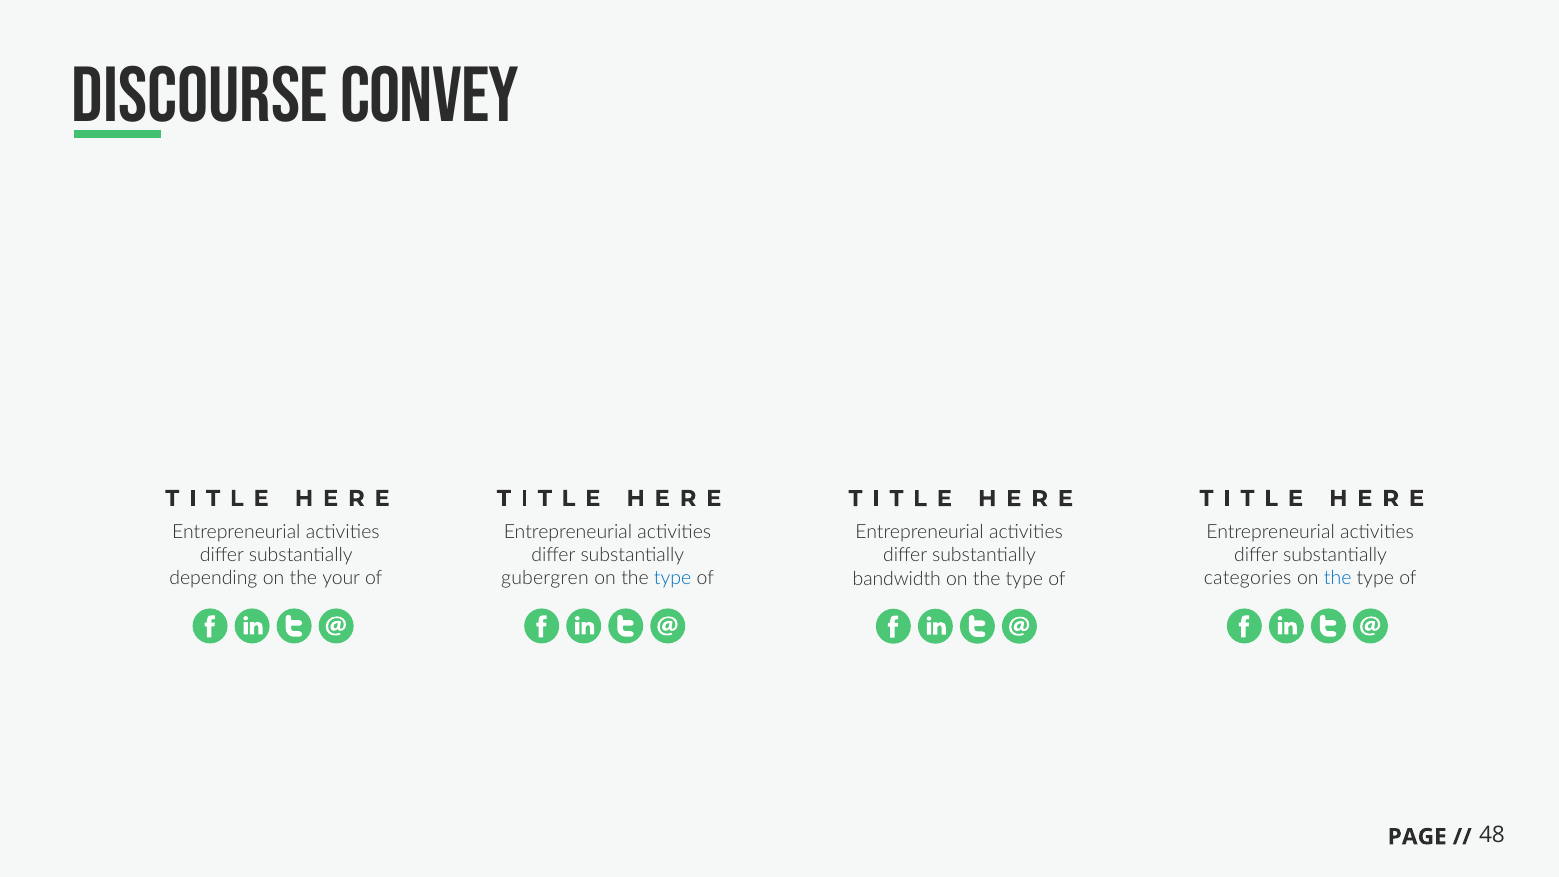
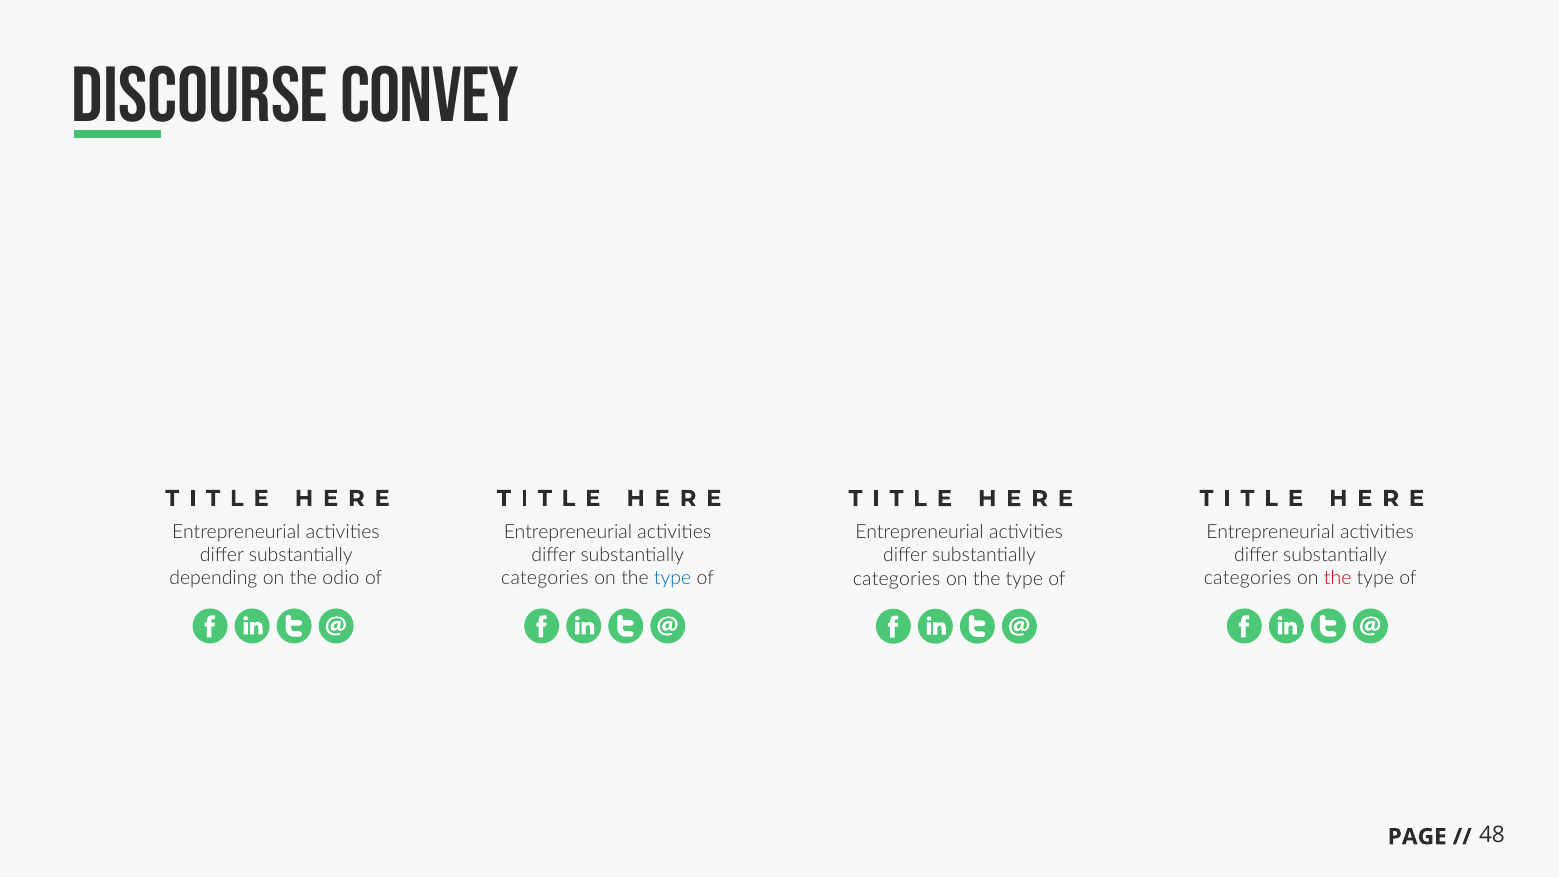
your: your -> odio (341, 578)
gubergren: gubergren -> categories (545, 578)
the colour: blue -> red (1338, 578)
bandwidth: bandwidth -> categories (897, 579)
